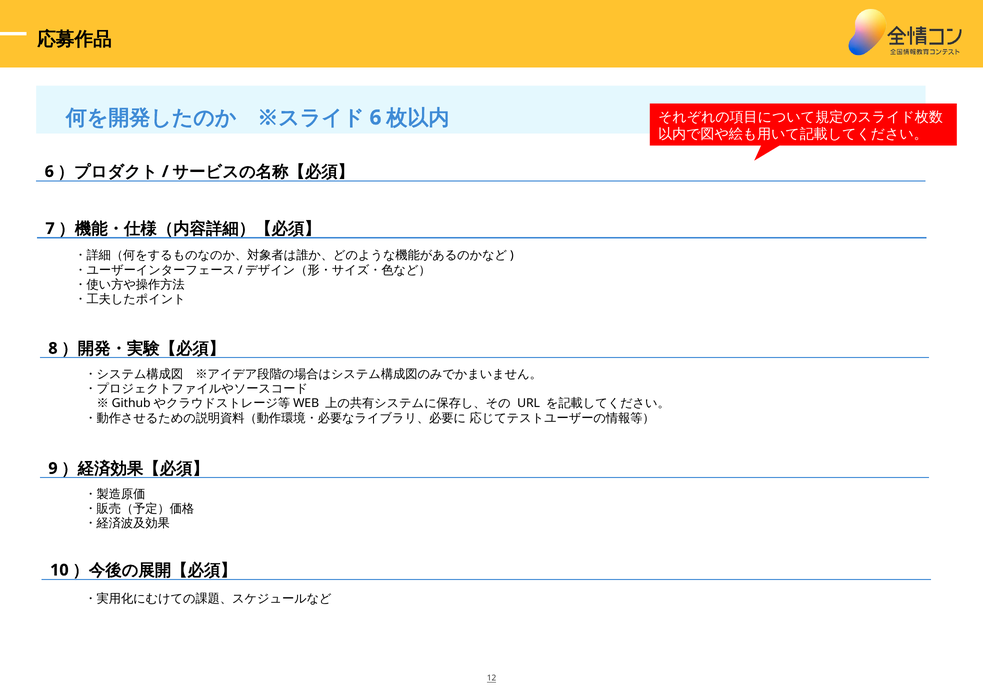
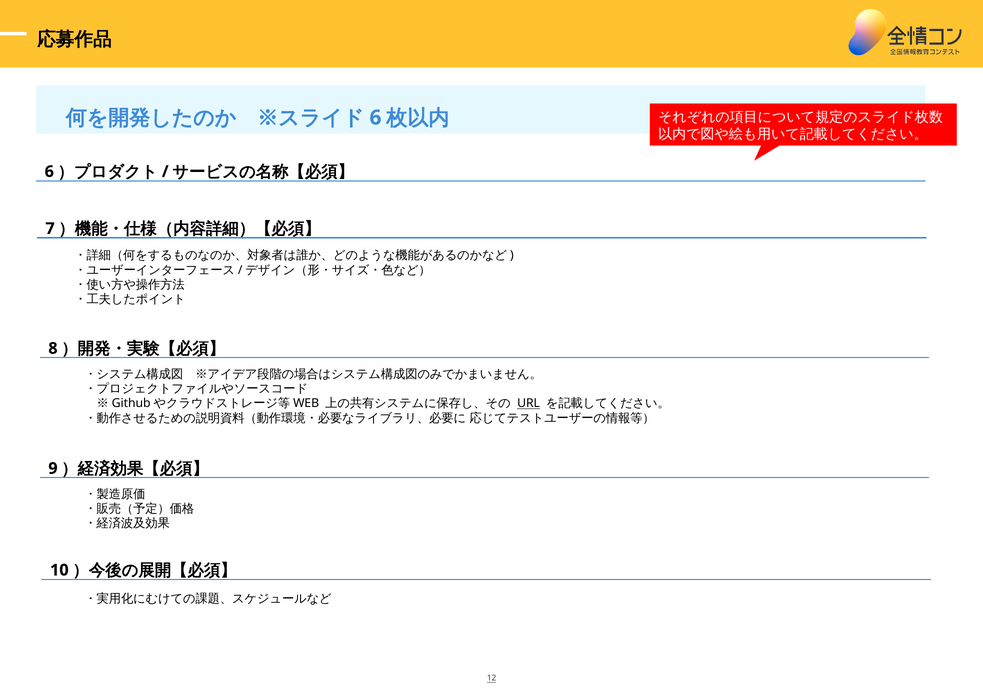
URL underline: none -> present (529, 403)
